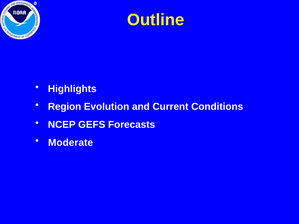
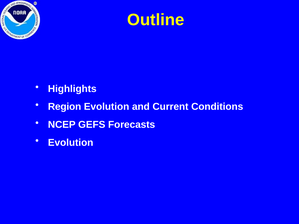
Moderate: Moderate -> Evolution (71, 143)
